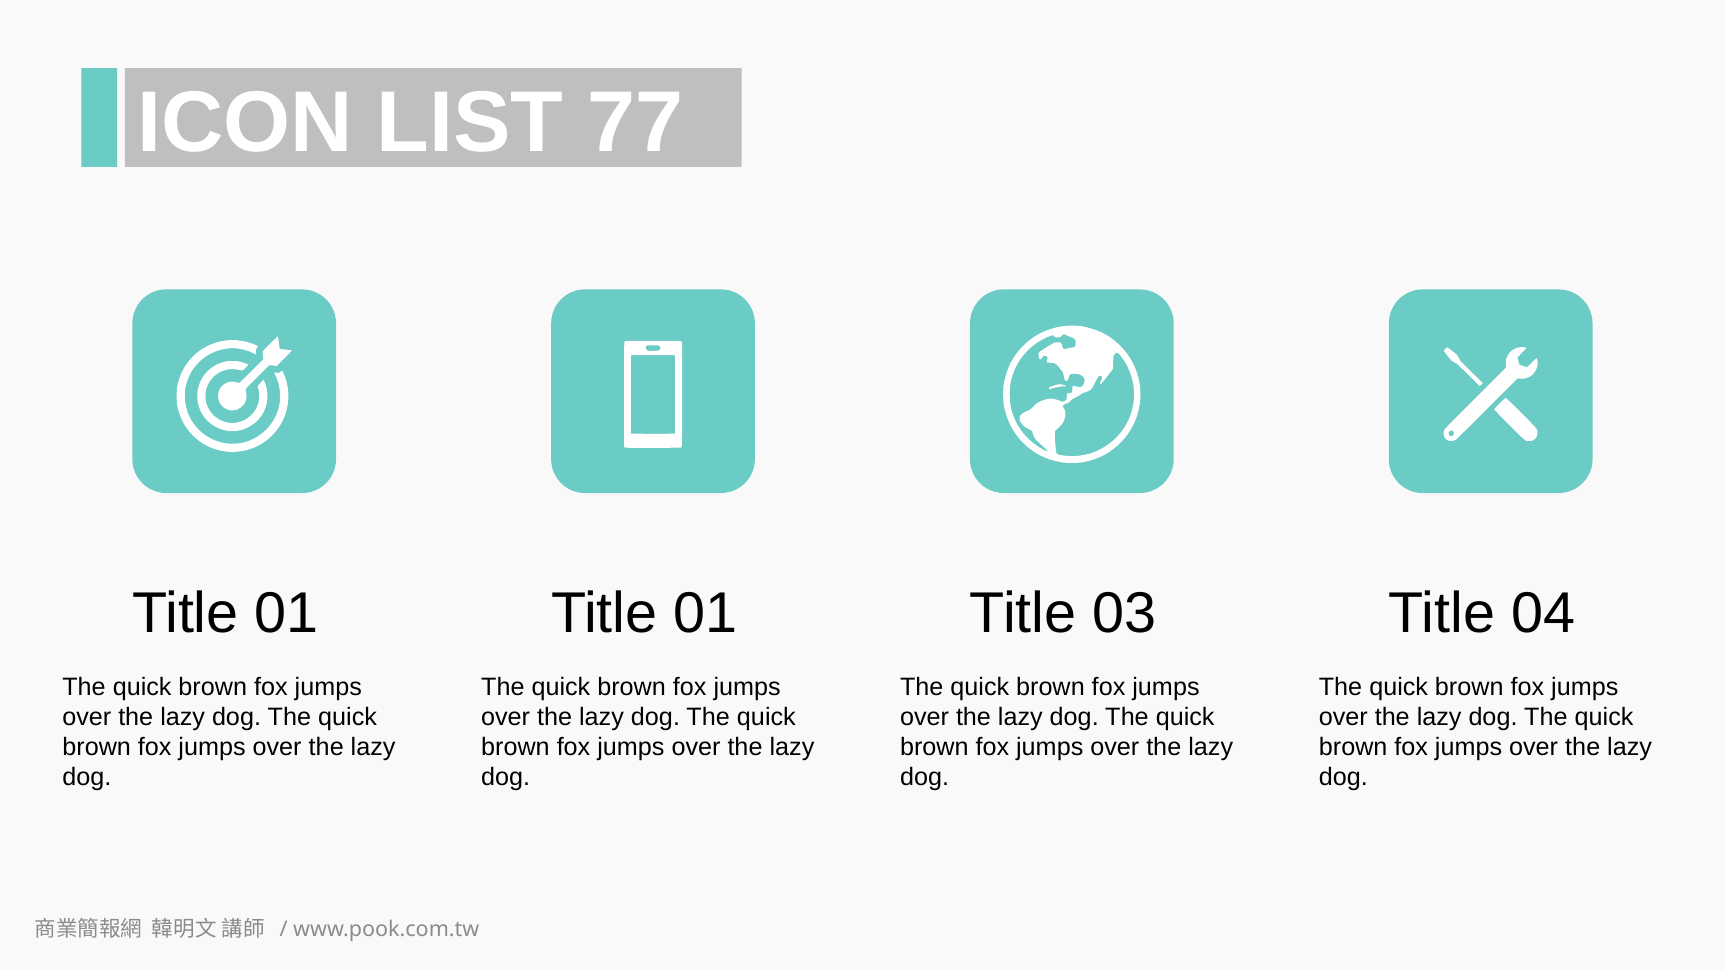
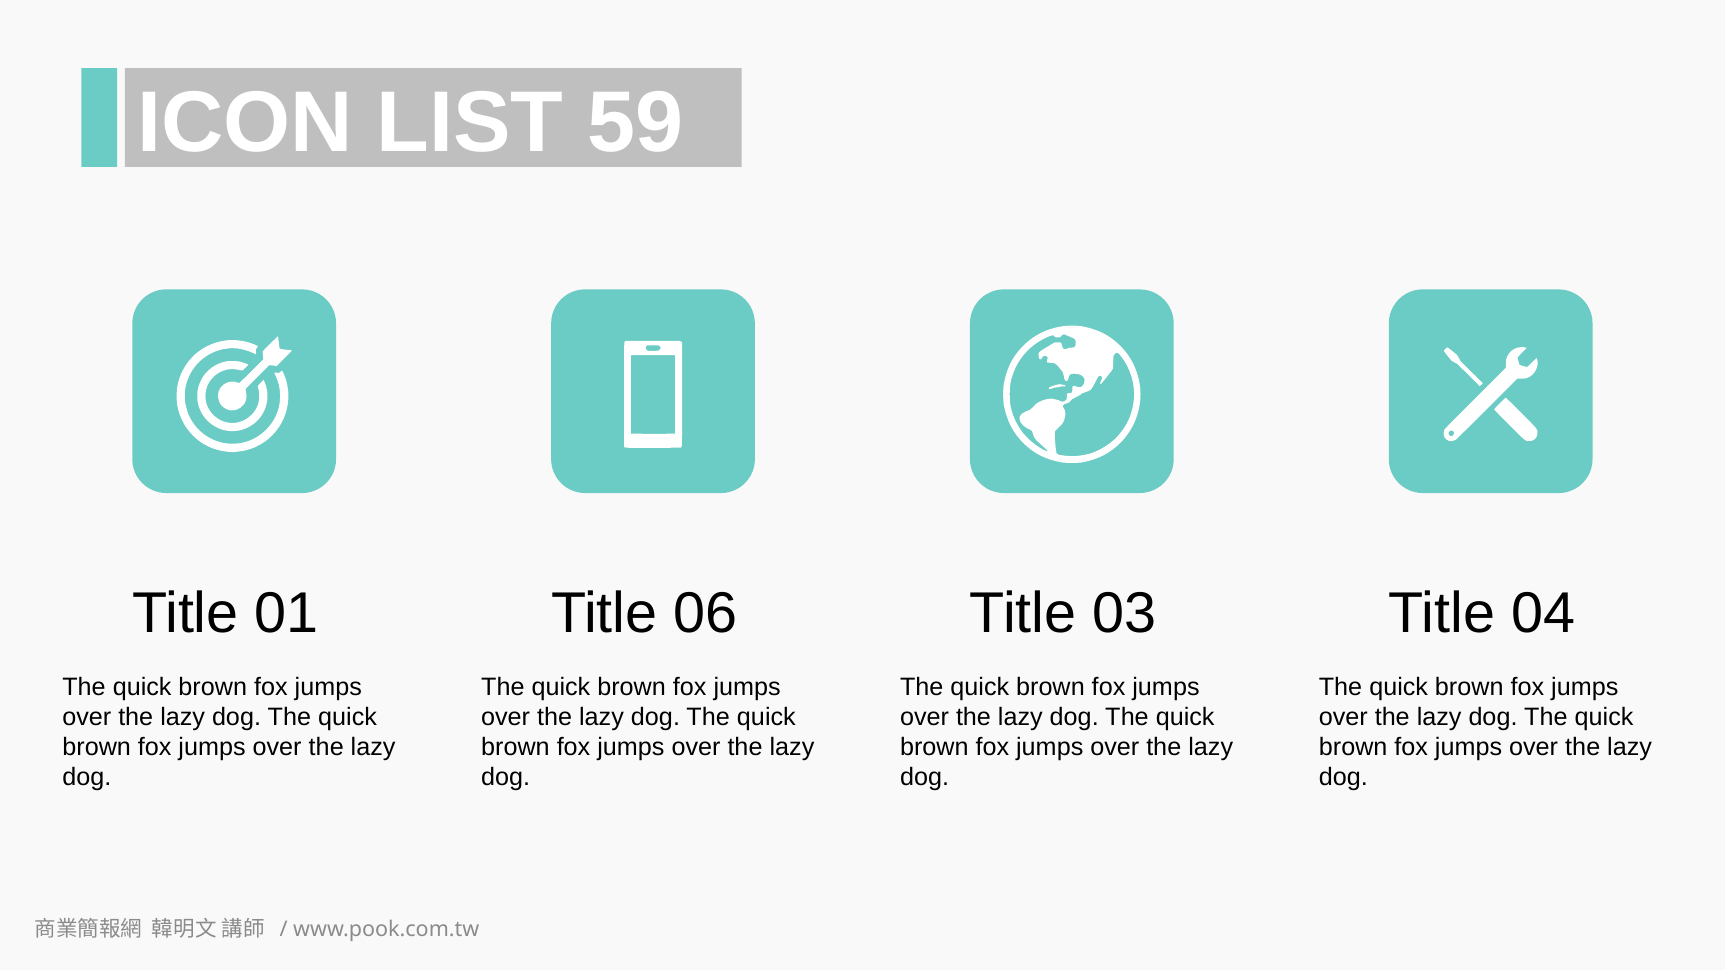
77: 77 -> 59 (636, 123)
01: 01 -> 06 (706, 613)
